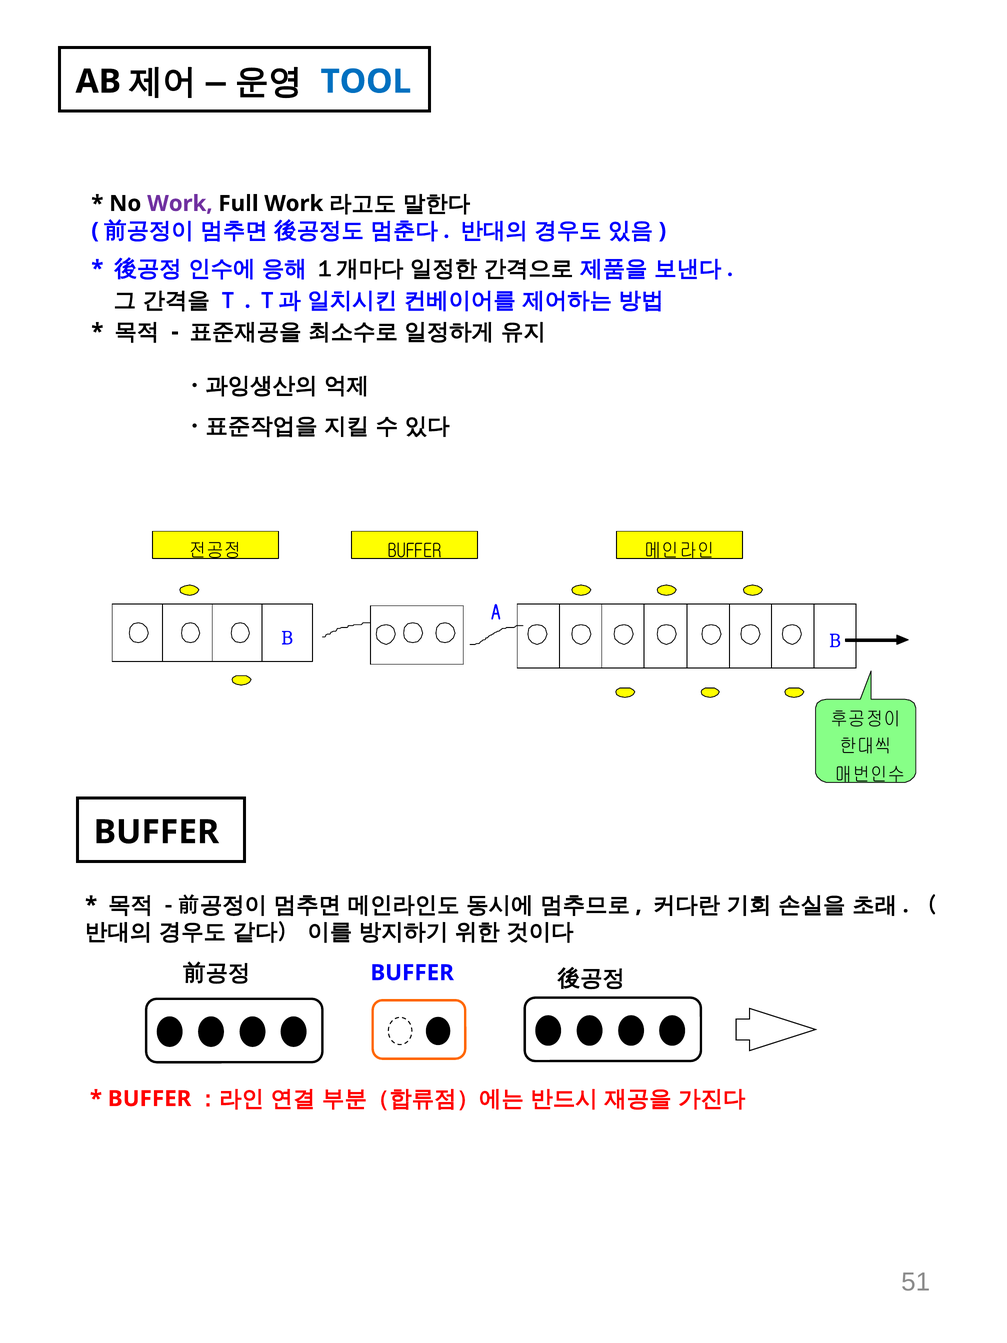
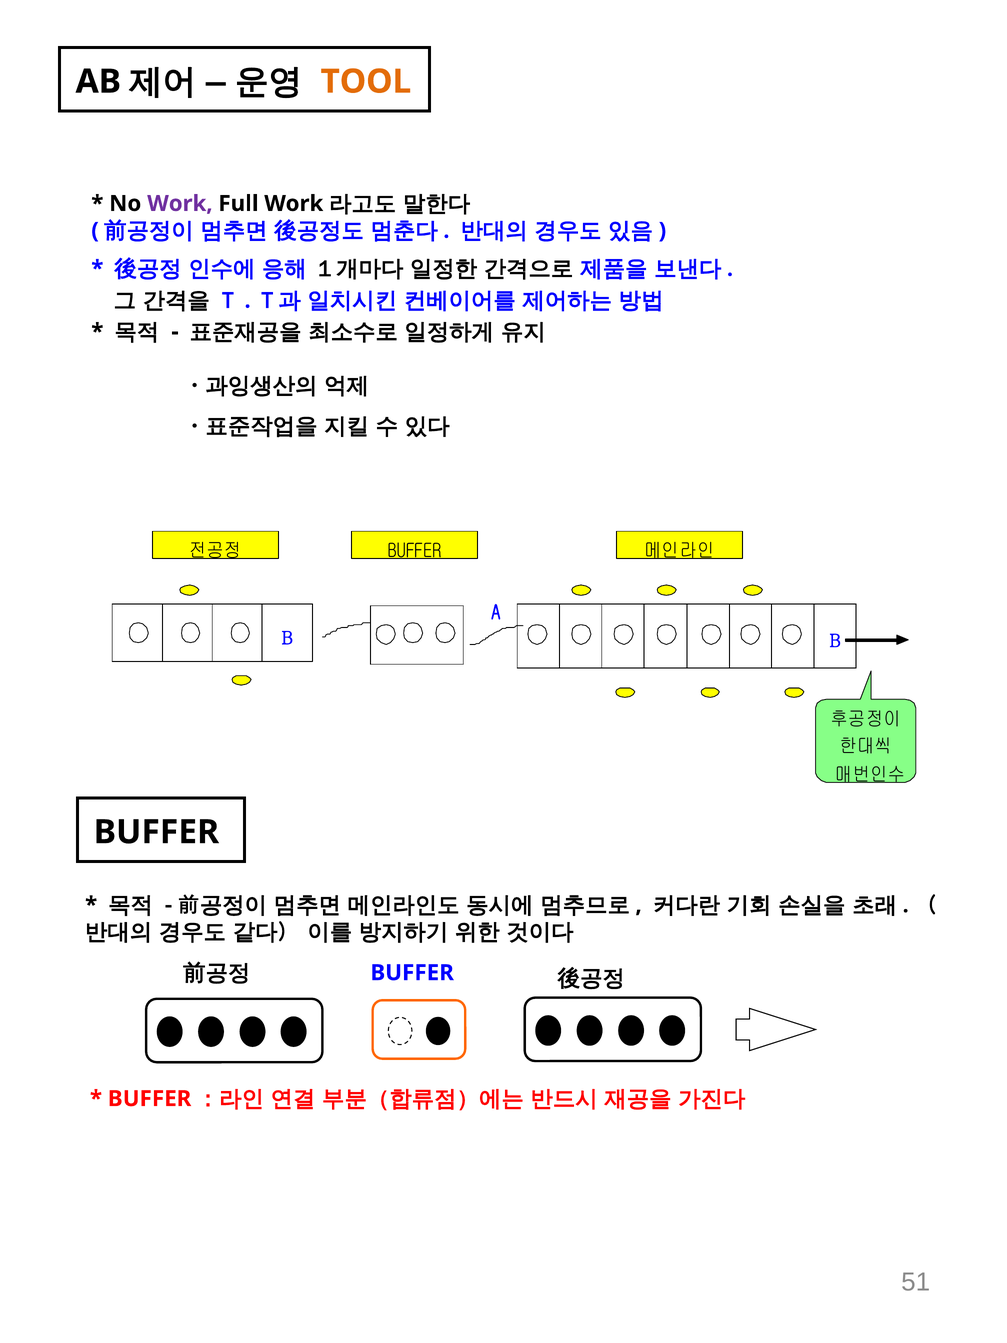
TOOL colour: blue -> orange (366, 82)
